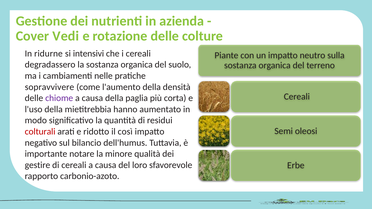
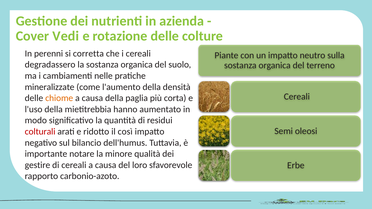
ridurne: ridurne -> perenni (49, 54)
intensivi: intensivi -> corretta (88, 54)
sopravvivere: sopravvivere -> mineralizzate (50, 87)
chiome colour: purple -> orange (59, 98)
